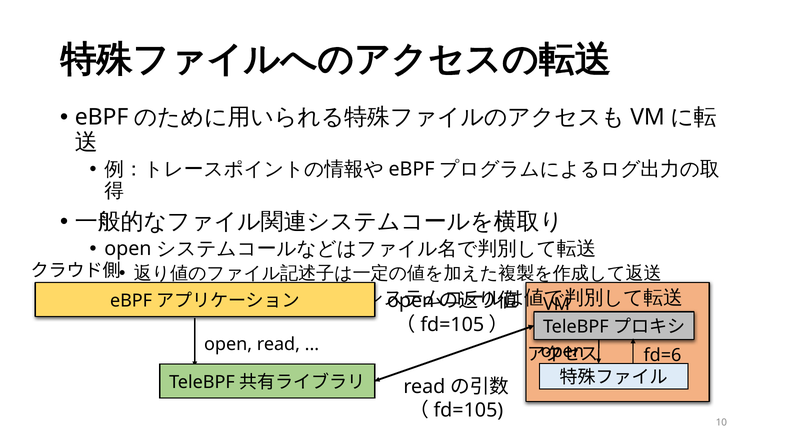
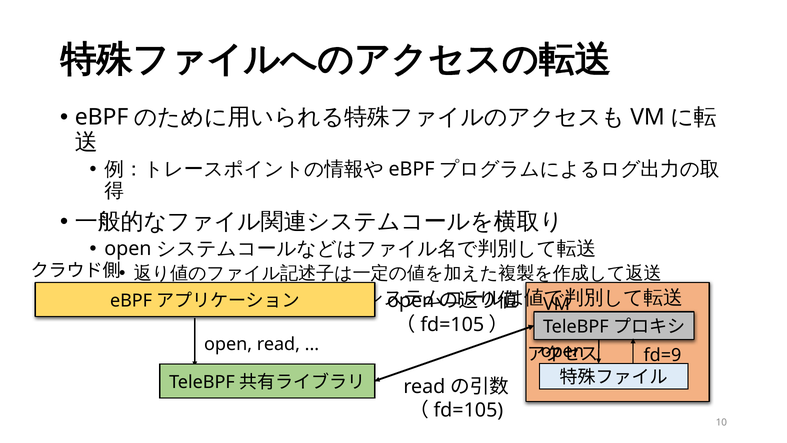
fd=6: fd=6 -> fd=9 (662, 355)
